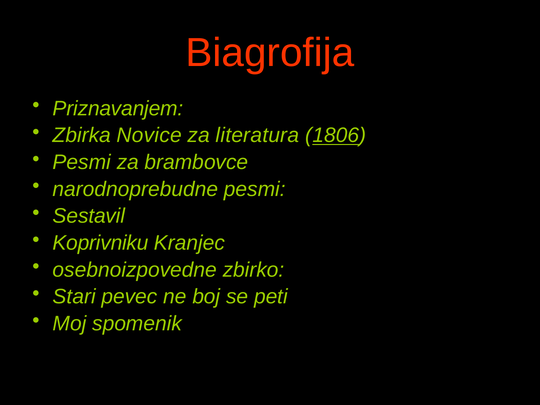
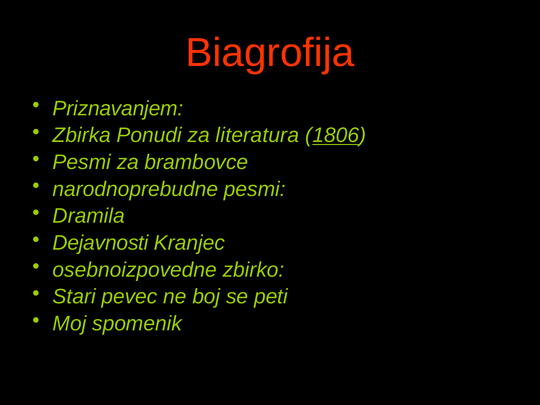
Novice: Novice -> Ponudi (149, 135)
Sestavil: Sestavil -> Dramila (89, 216)
Koprivniku: Koprivniku -> Dejavnosti (101, 243)
